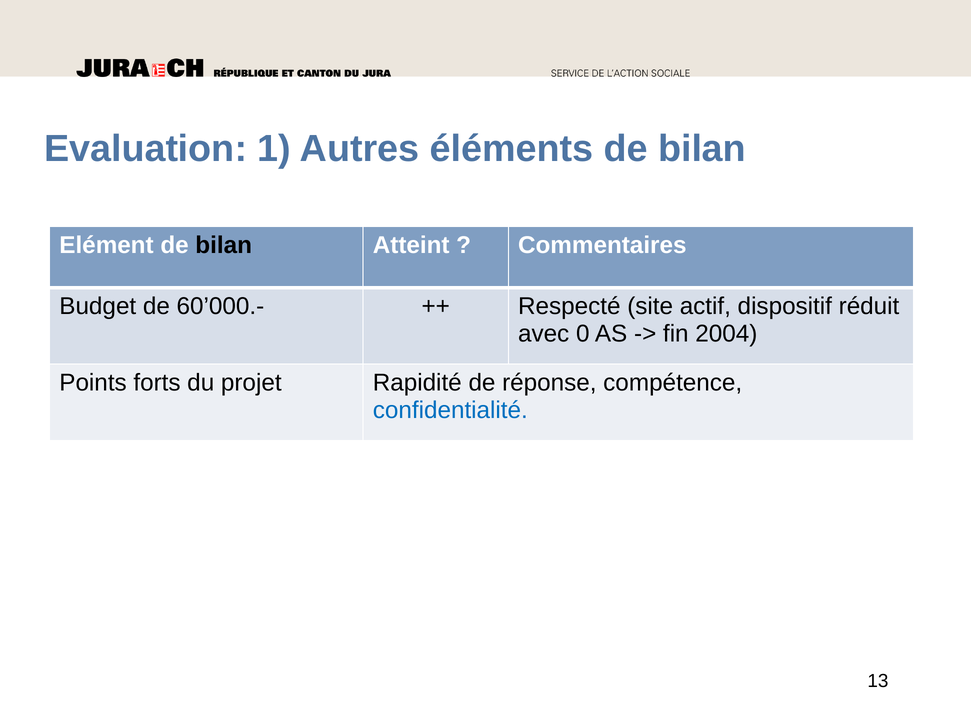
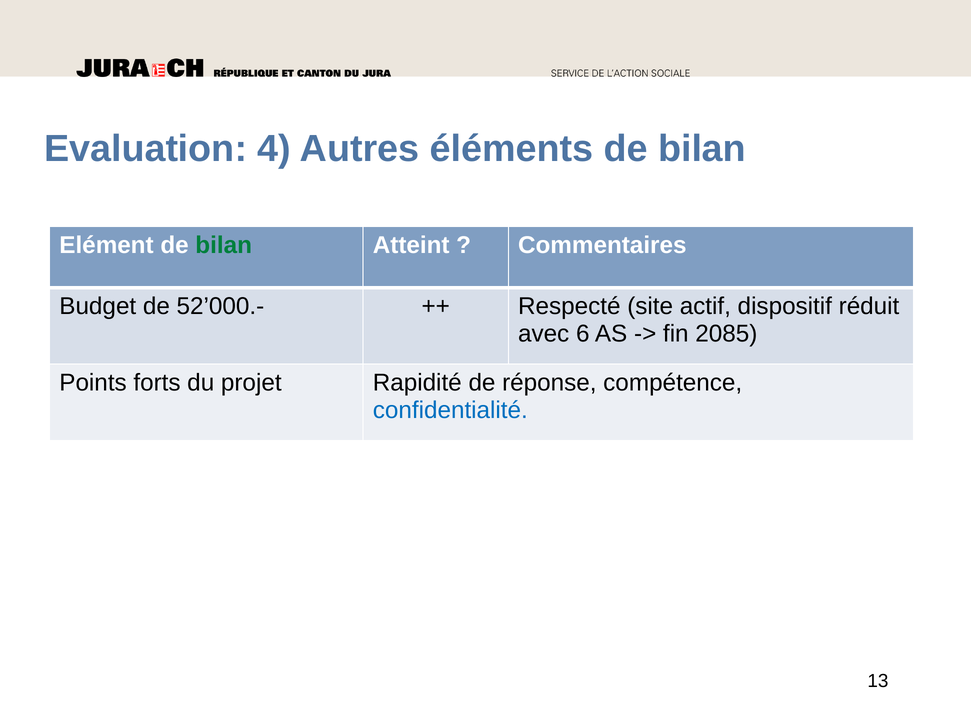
1: 1 -> 4 (274, 149)
bilan colour: black -> green (224, 245)
60’000.-: 60’000.- -> 52’000.- (220, 307)
0: 0 -> 6 (583, 334)
2004: 2004 -> 2085 (726, 334)
